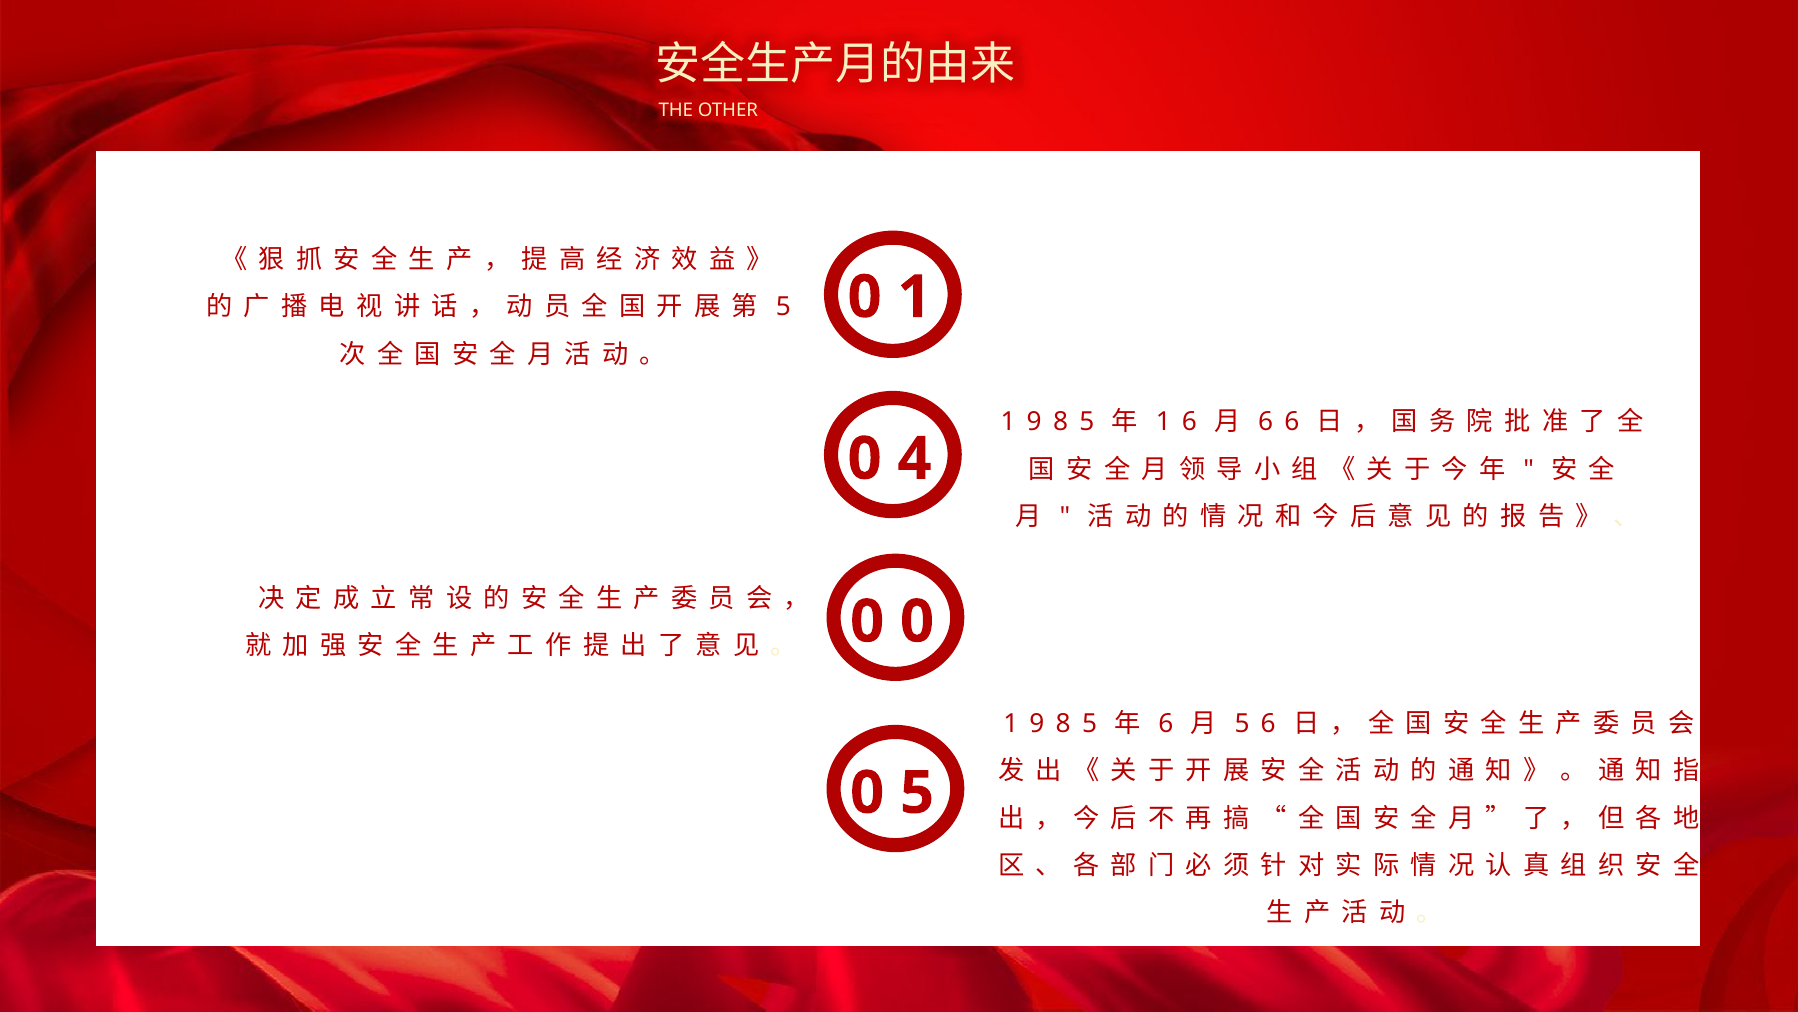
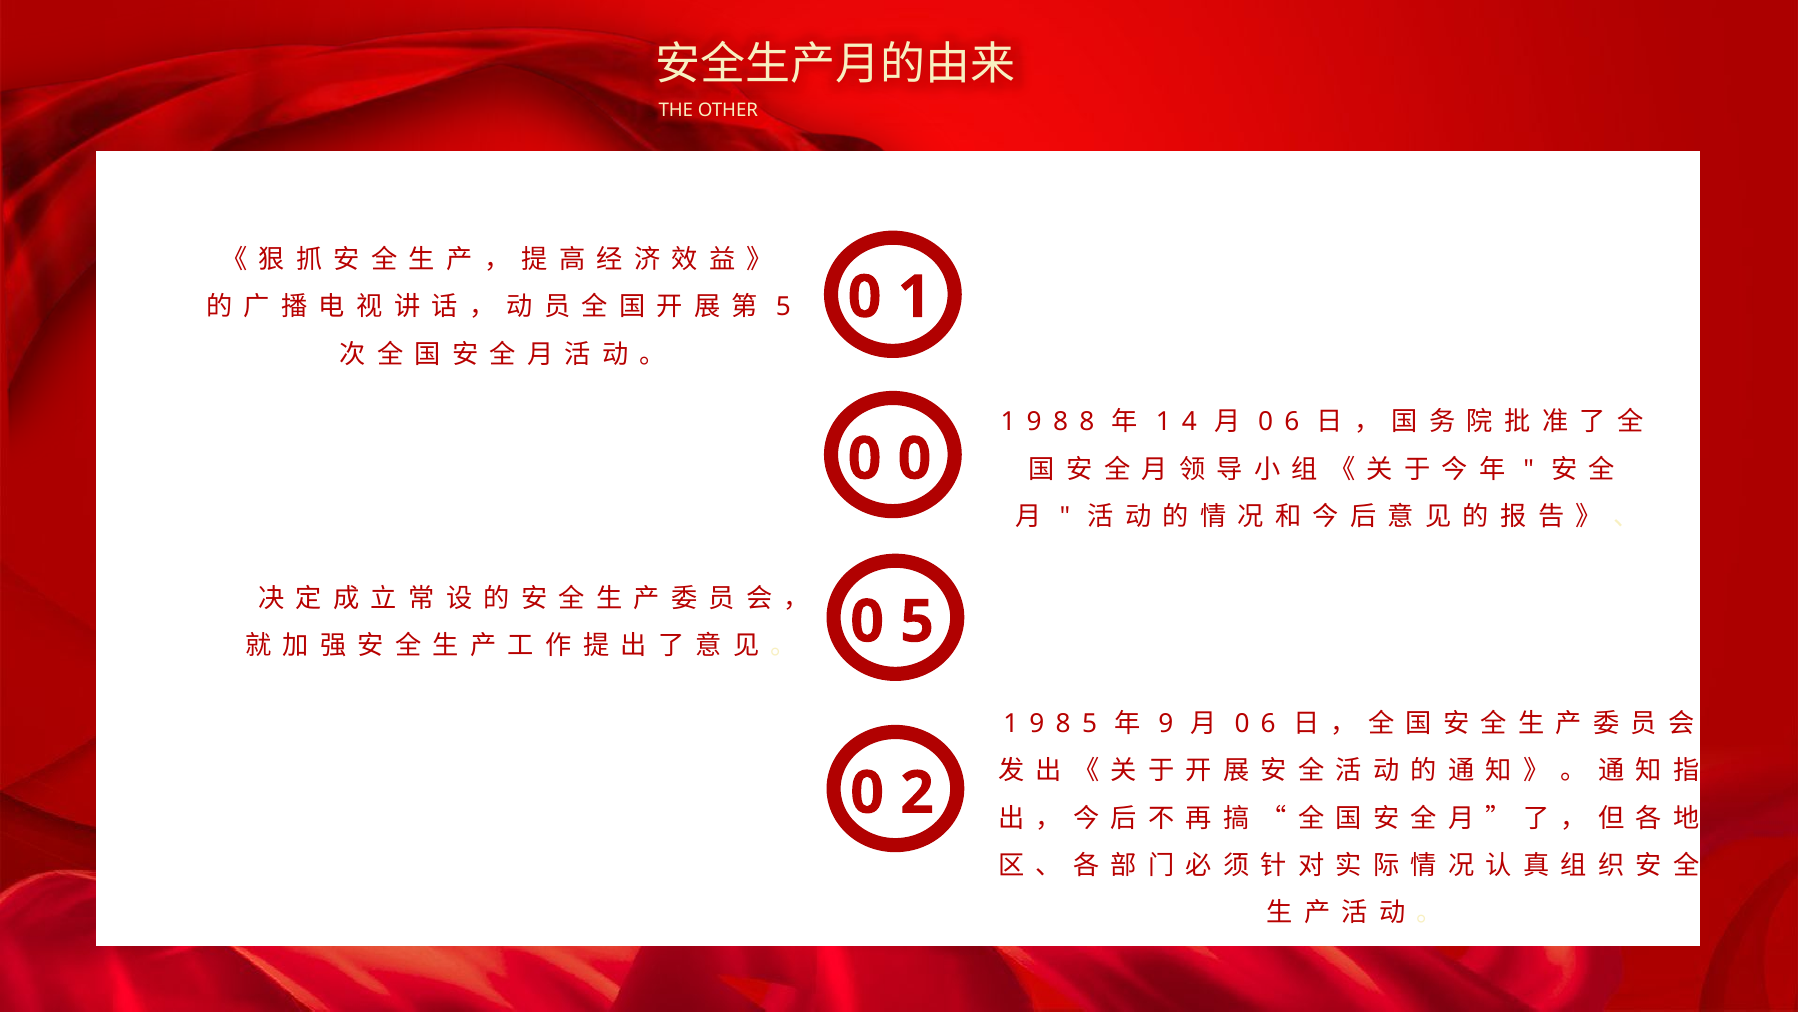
5: 5 -> 8 (1087, 422)
1 6: 6 -> 4 (1189, 422)
6: 6 -> 0 (1266, 422)
4: 4 -> 0 (914, 459)
0 0: 0 -> 5 (917, 621)
6: 6 -> 9 (1166, 723)
5: 5 -> 0 (1242, 723)
0 5: 5 -> 2 (917, 793)
